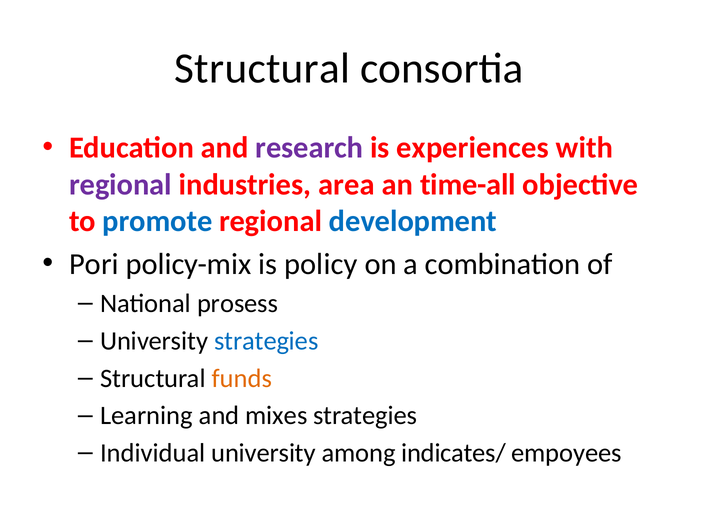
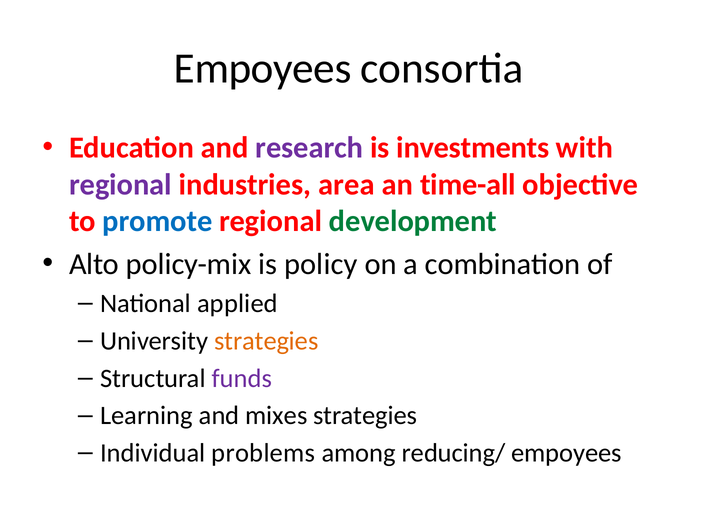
Structural: Structural -> Empoyees (263, 69)
experiences: experiences -> investments (473, 148)
development colour: blue -> green (413, 221)
Pori: Pori -> Alto (94, 264)
prosess: prosess -> applied (238, 303)
strategies colour: blue -> orange (266, 341)
funds colour: orange -> purple (242, 378)
Individual university: university -> problems (263, 453)
indicates/: indicates/ -> reducing/ (454, 453)
